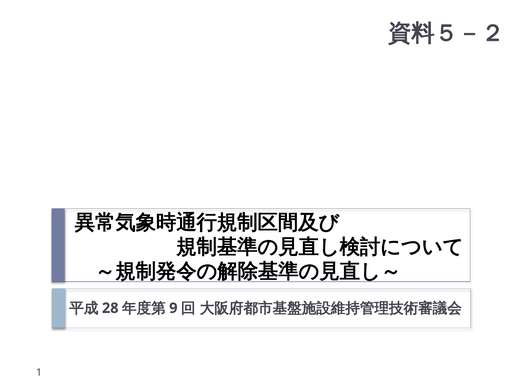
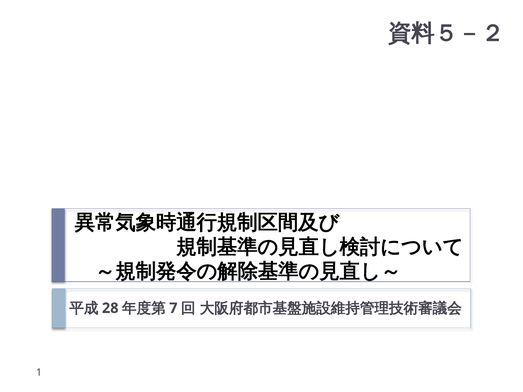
9: 9 -> 7 (173, 308)
